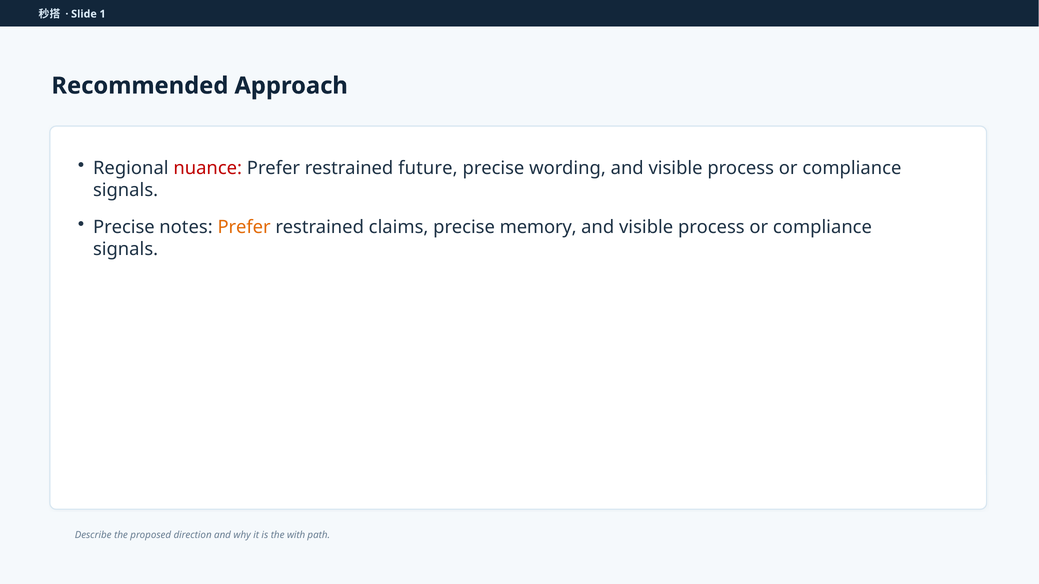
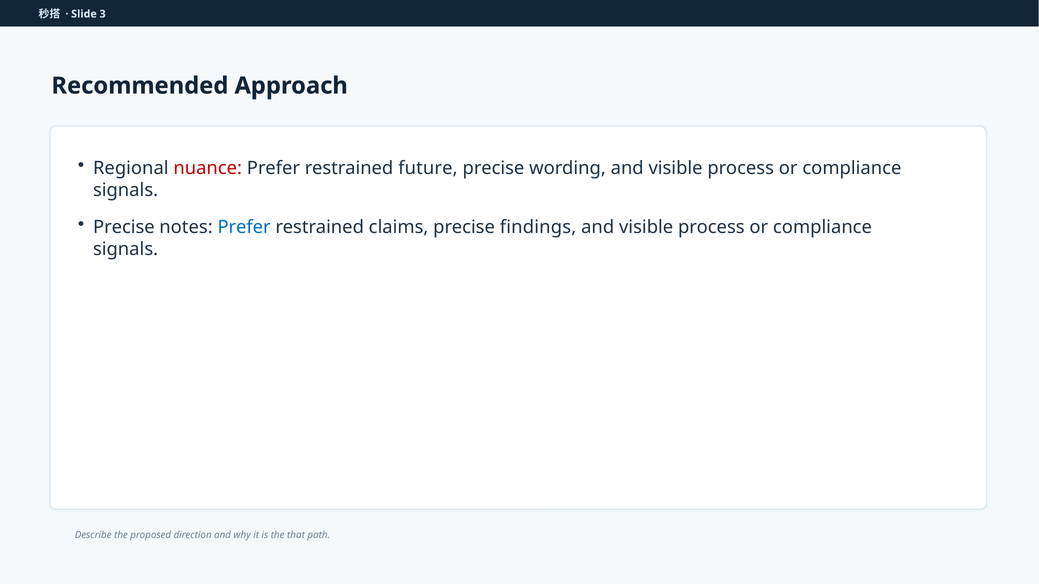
1: 1 -> 3 (103, 14)
Prefer colour: orange -> blue (244, 227)
memory: memory -> findings (538, 227)
with: with -> that (296, 535)
